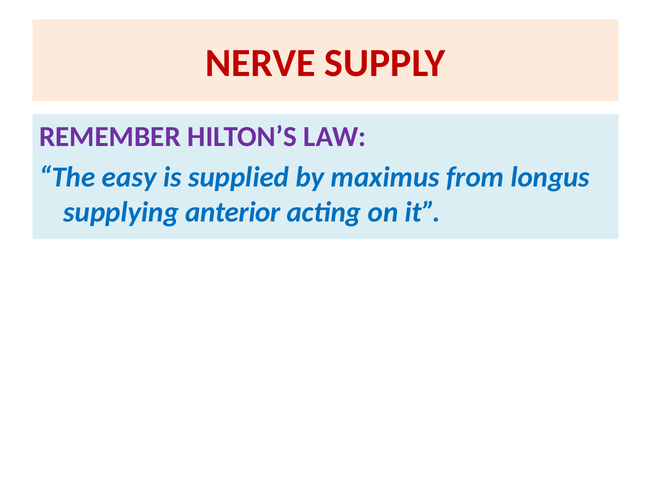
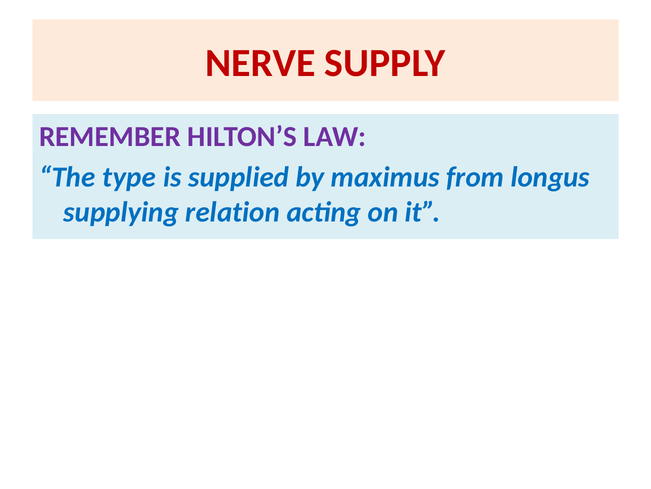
easy: easy -> type (129, 177)
anterior: anterior -> relation (233, 212)
